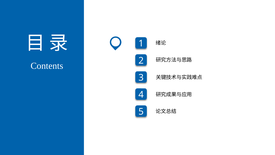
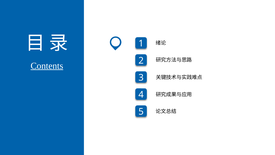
Contents underline: none -> present (47, 66)
